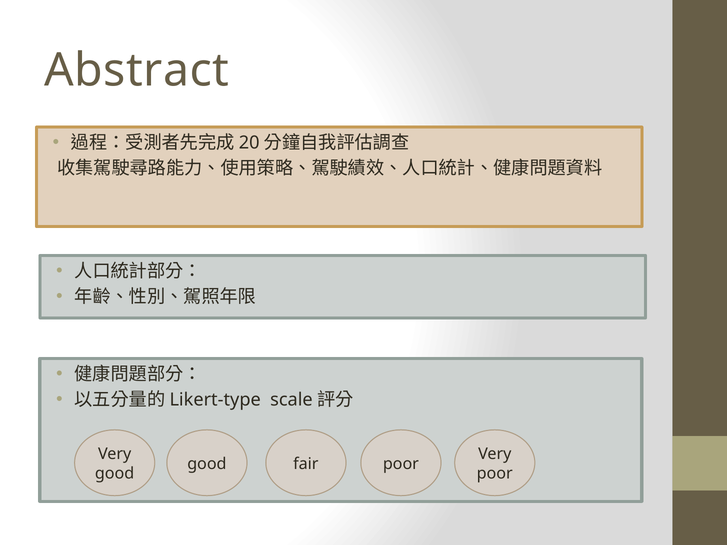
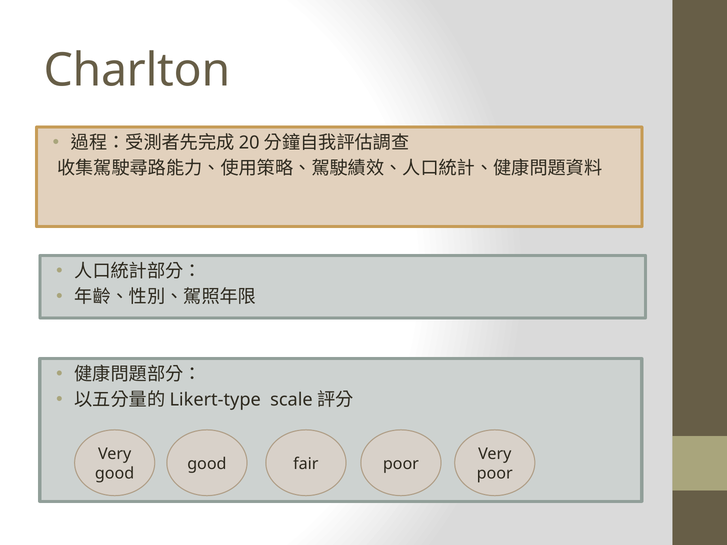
Abstract: Abstract -> Charlton (137, 71)
